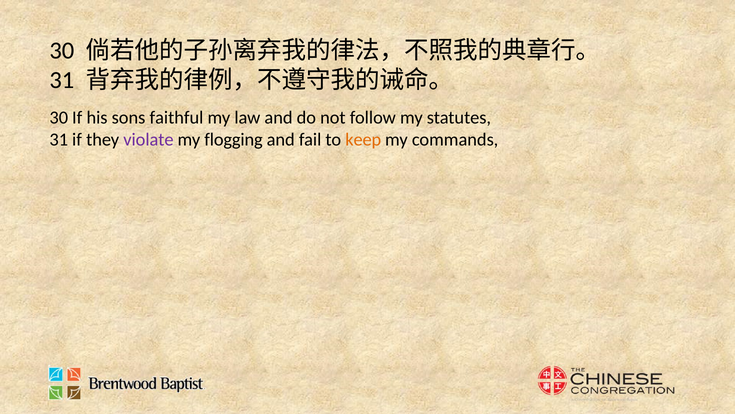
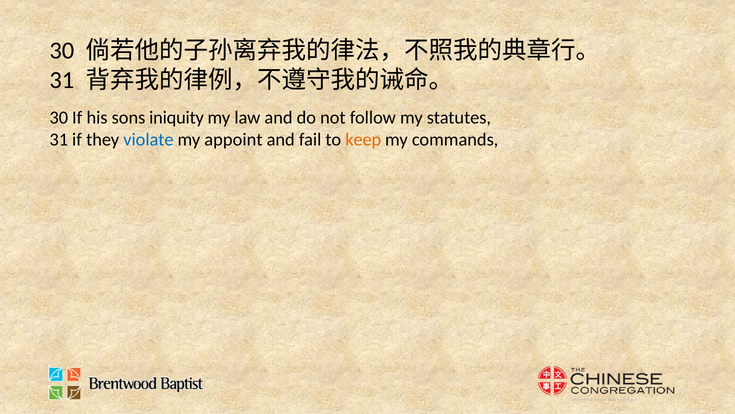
faithful: faithful -> iniquity (177, 118)
violate colour: purple -> blue (148, 140)
flogging: flogging -> appoint (233, 140)
